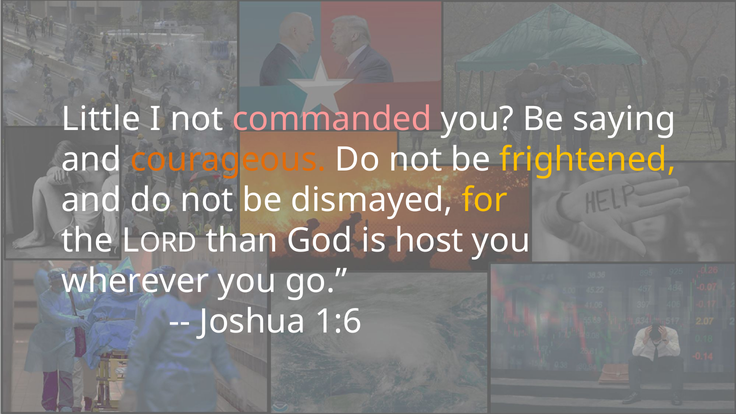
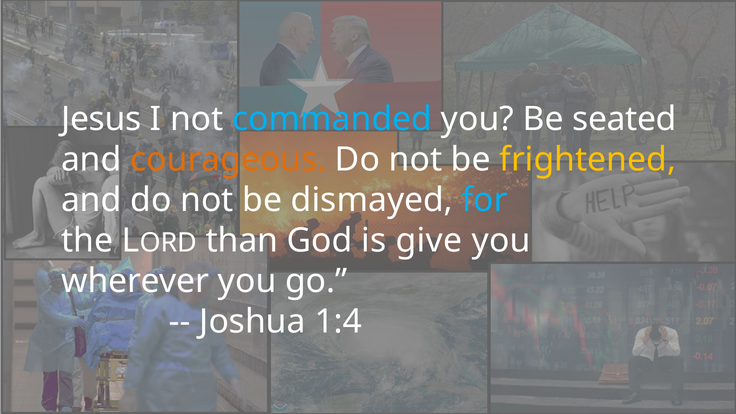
Little: Little -> Jesus (101, 119)
commanded colour: pink -> light blue (332, 119)
saying: saying -> seated (624, 119)
for colour: yellow -> light blue (485, 200)
host: host -> give (429, 241)
1:6: 1:6 -> 1:4 (338, 321)
